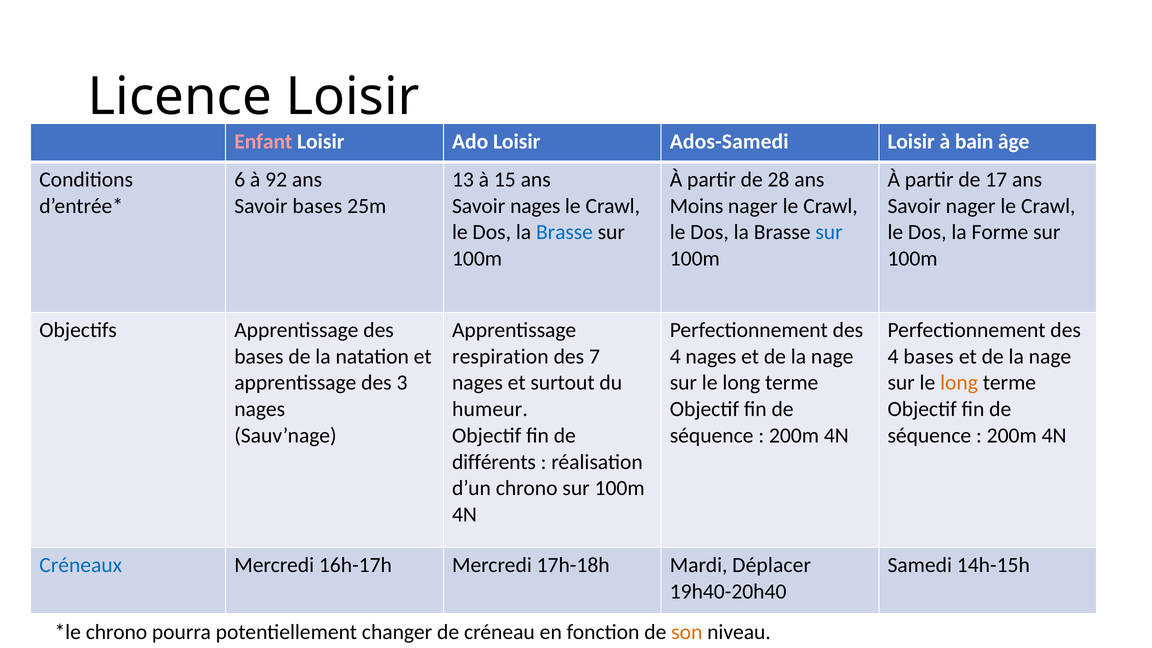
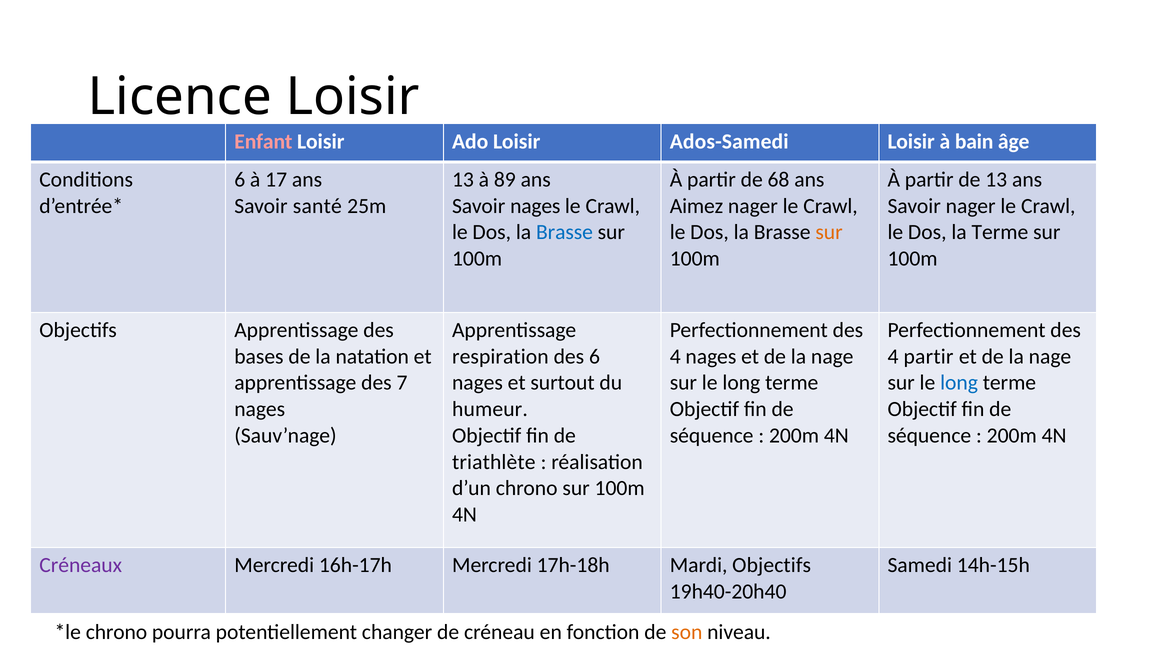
92: 92 -> 17 (276, 180)
15: 15 -> 89 (505, 180)
28: 28 -> 68 (778, 180)
de 17: 17 -> 13 (996, 180)
Savoir bases: bases -> santé (317, 206)
Moins: Moins -> Aimez (697, 206)
sur colour: blue -> orange (829, 232)
la Forme: Forme -> Terme (1000, 232)
des 7: 7 -> 6 (594, 356)
4 bases: bases -> partir (929, 356)
3: 3 -> 7 (402, 383)
long colour: orange -> blue (959, 383)
différents: différents -> triathlète (494, 462)
Créneaux colour: blue -> purple (81, 565)
Mardi Déplacer: Déplacer -> Objectifs (772, 565)
